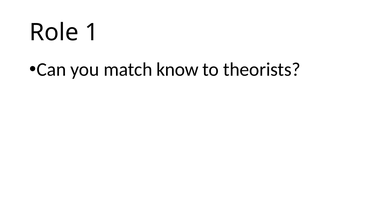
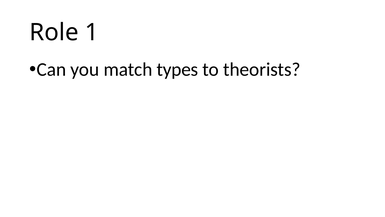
know: know -> types (177, 69)
